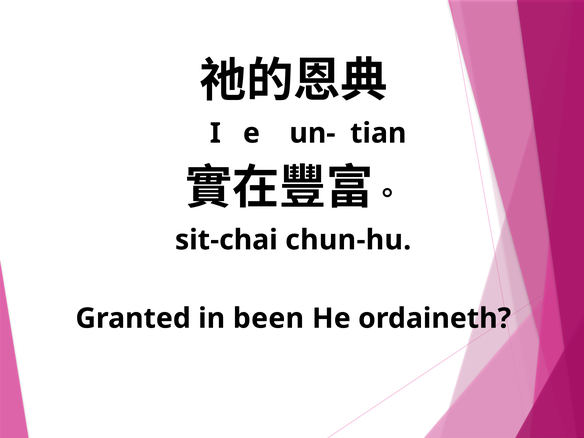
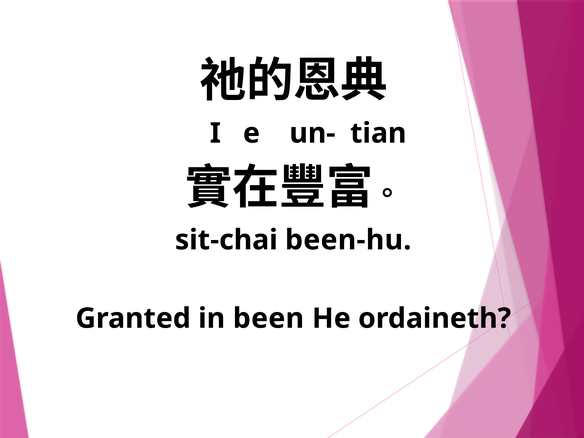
chun-hu: chun-hu -> been-hu (348, 240)
